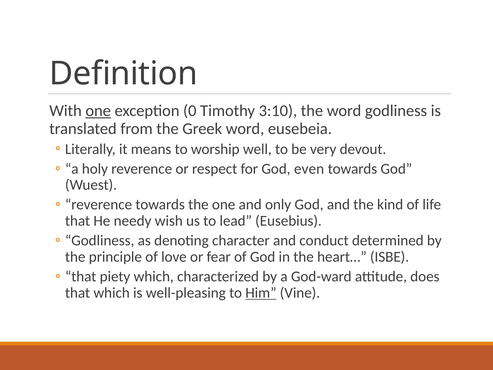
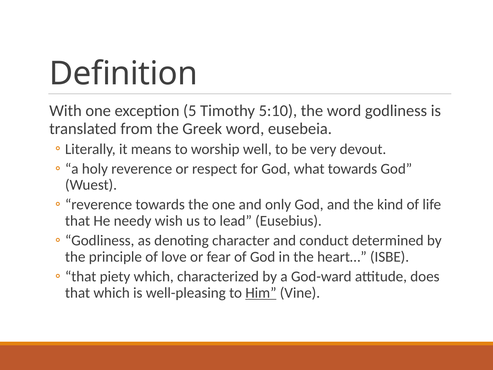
one underline: present -> none (98, 111)
0: 0 -> 5 (190, 111)
3:10: 3:10 -> 5:10 (278, 111)
even: even -> what (309, 169)
